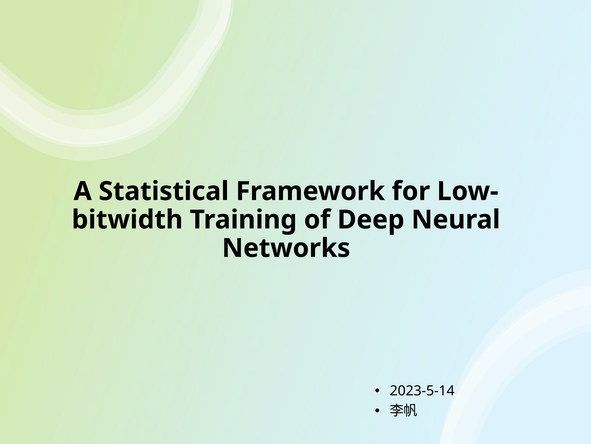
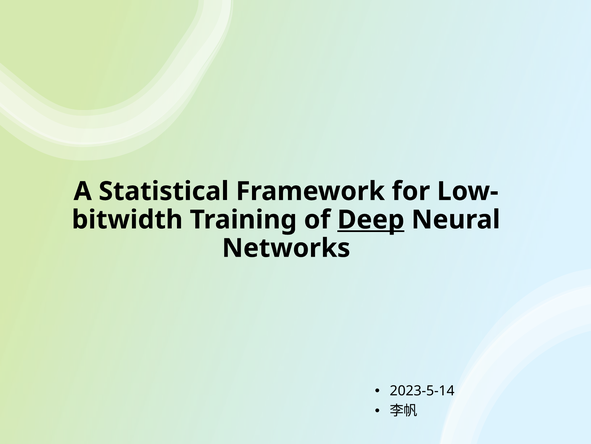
Deep underline: none -> present (371, 219)
